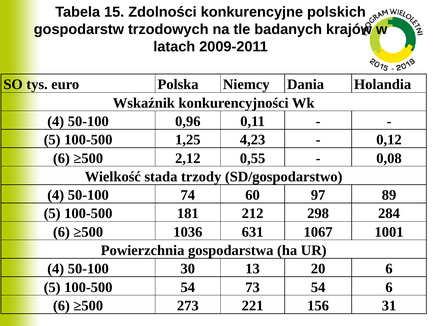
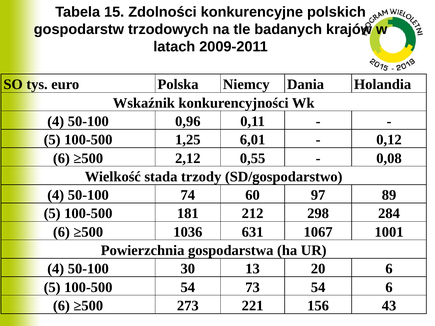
4,23: 4,23 -> 6,01 (253, 140)
31: 31 -> 43 (389, 306)
